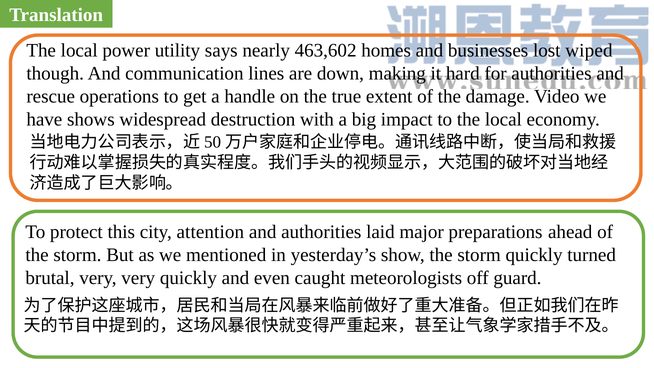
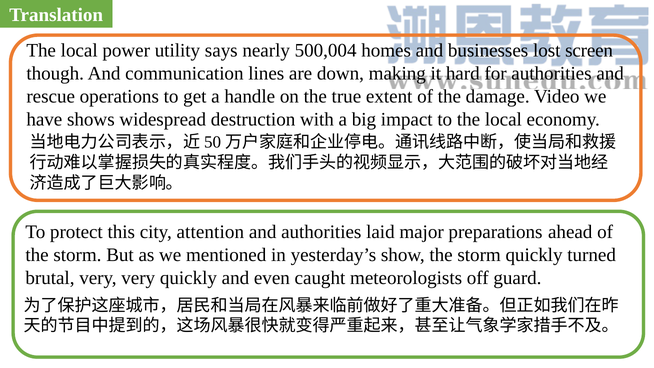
463,602: 463,602 -> 500,004 (326, 51)
wiped: wiped -> screen (589, 51)
